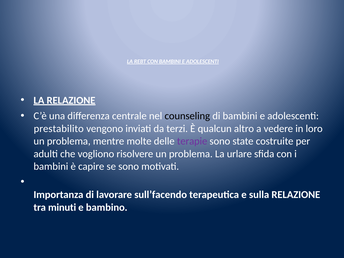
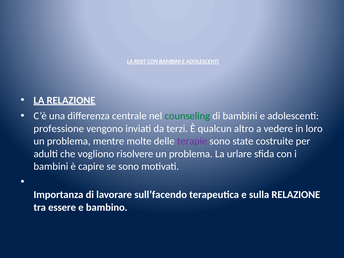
counseling colour: black -> green (187, 116)
prestabilito: prestabilito -> professione (59, 129)
minuti: minuti -> essere (62, 207)
